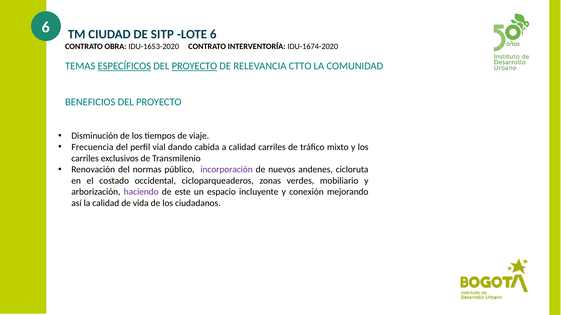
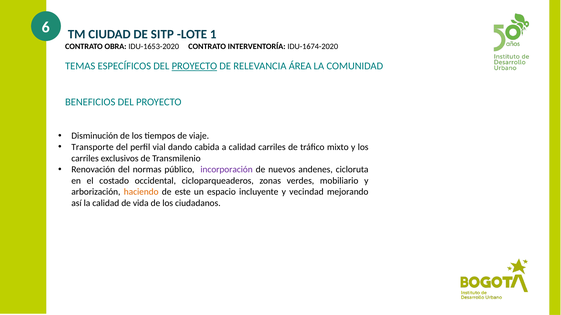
LOTE 6: 6 -> 1 (213, 34)
ESPECÍFICOS underline: present -> none (124, 66)
CTTO: CTTO -> ÁREA (300, 66)
Frecuencia: Frecuencia -> Transporte (92, 147)
haciendo colour: purple -> orange (141, 192)
conexión: conexión -> vecindad (306, 192)
